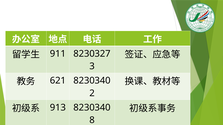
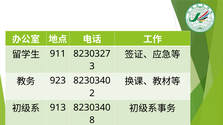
621: 621 -> 923 (58, 81)
